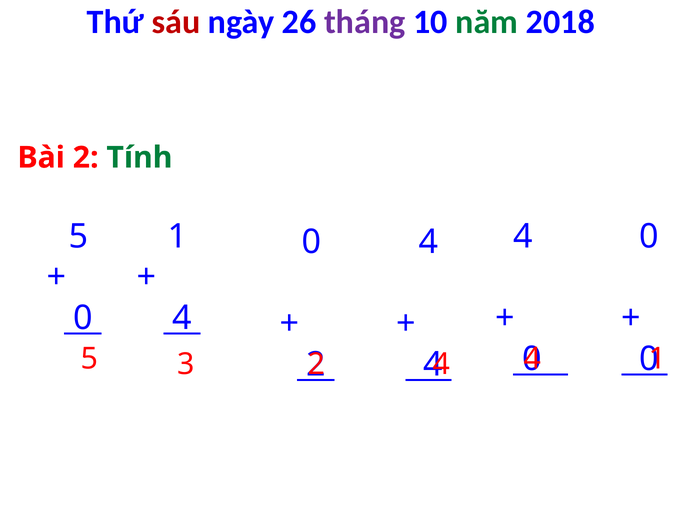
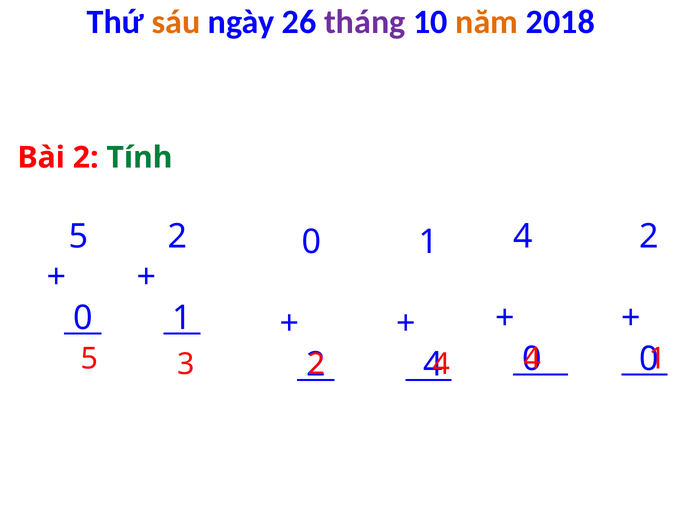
sáu colour: red -> orange (176, 22)
năm colour: green -> orange (487, 22)
5 1: 1 -> 2 (178, 236)
4 0: 0 -> 2 (649, 236)
4: 4 -> 1 (428, 242)
4: 4 -> 1 (182, 318)
